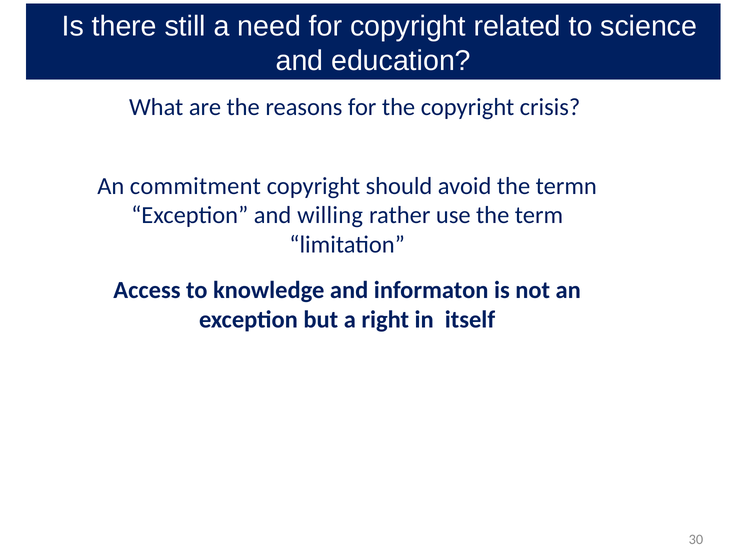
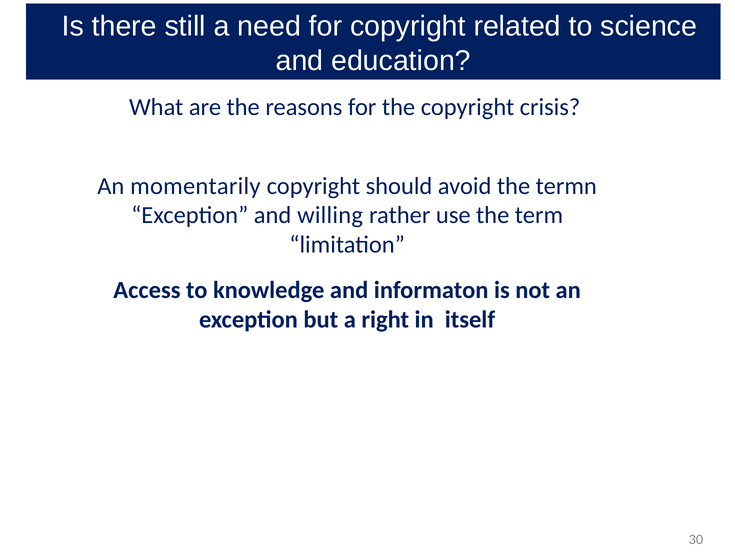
commitment: commitment -> momentarily (195, 186)
